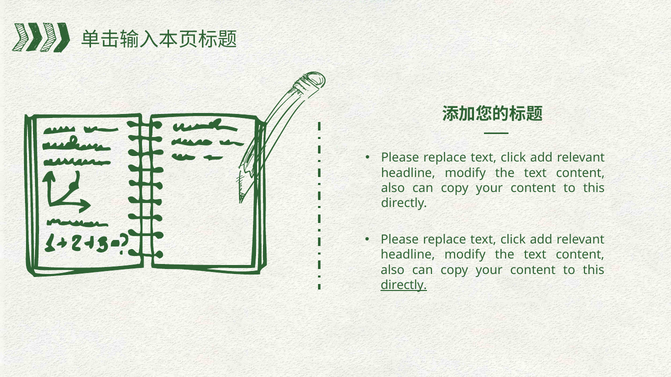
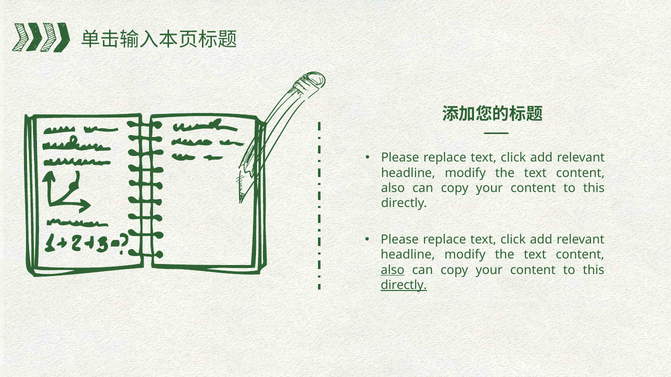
also underline: none -> present (393, 270)
